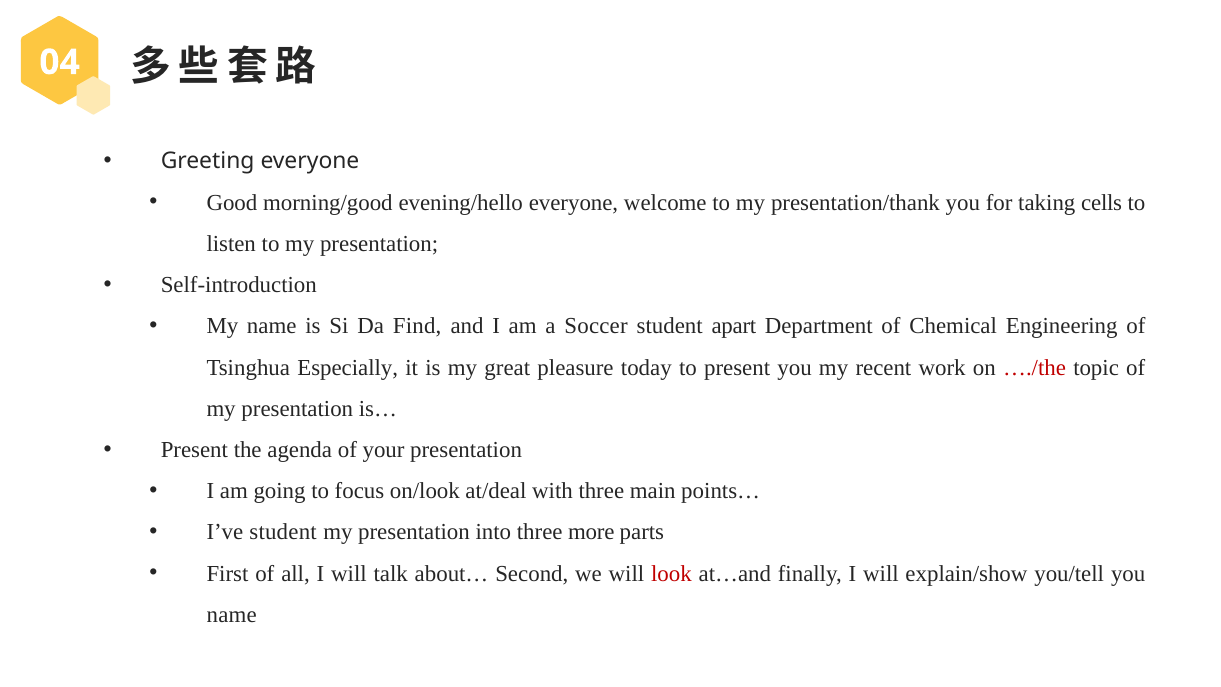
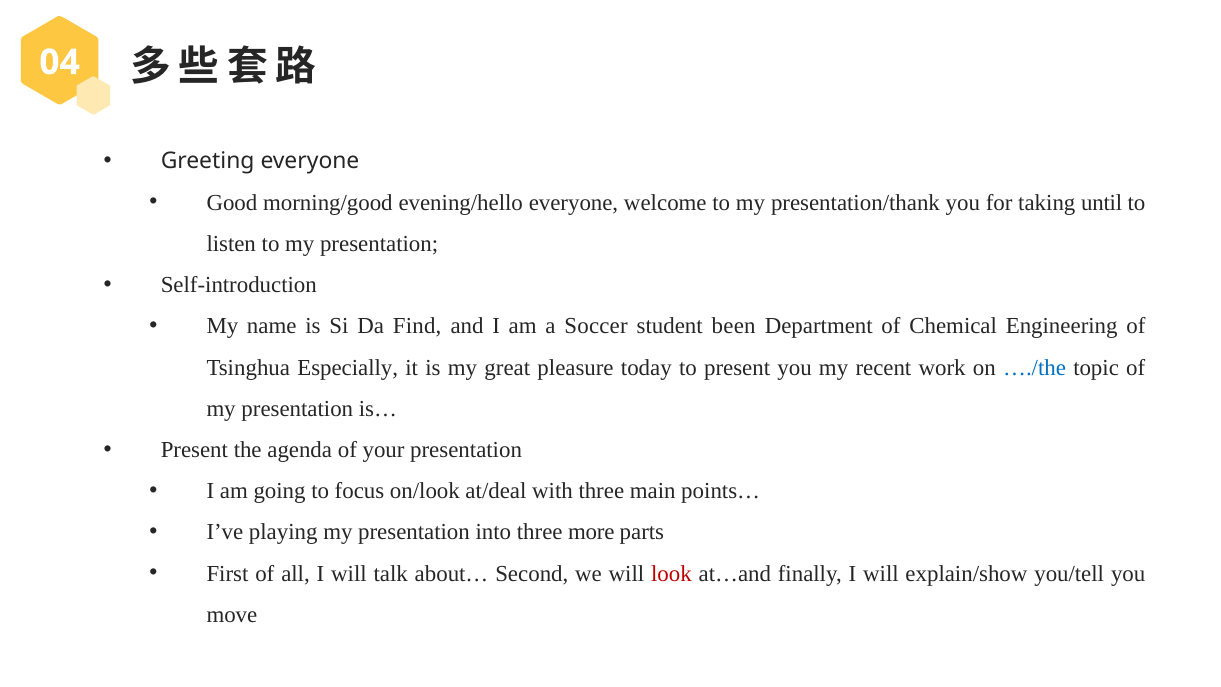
cells: cells -> until (1102, 203)
apart: apart -> been (734, 326)
…./the colour: red -> blue (1035, 367)
I’ve student: student -> playing (283, 532)
name: name -> move (232, 615)
